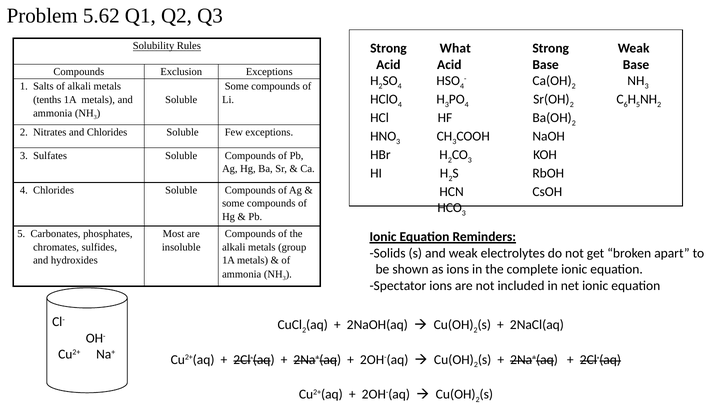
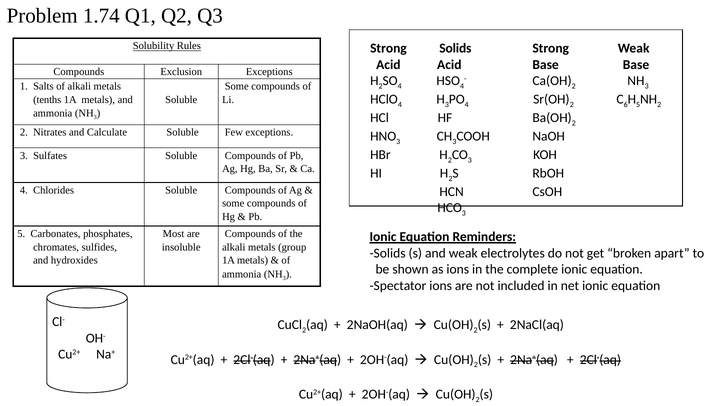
5.62: 5.62 -> 1.74 (101, 16)
Strong What: What -> Solids (455, 48)
and Chlorides: Chlorides -> Calculate (107, 132)
